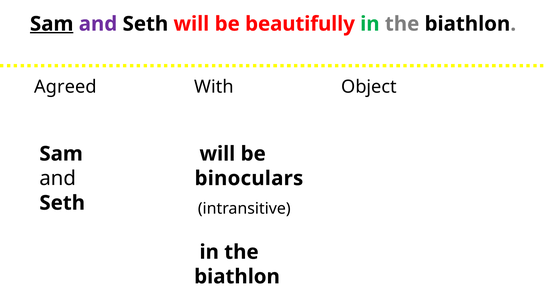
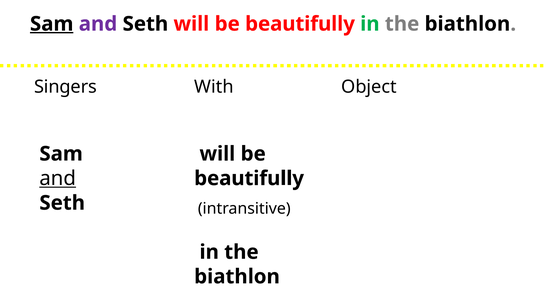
Agreed: Agreed -> Singers (65, 87)
and underline: none -> present (58, 178)
binoculars: binoculars -> beautifully (249, 178)
